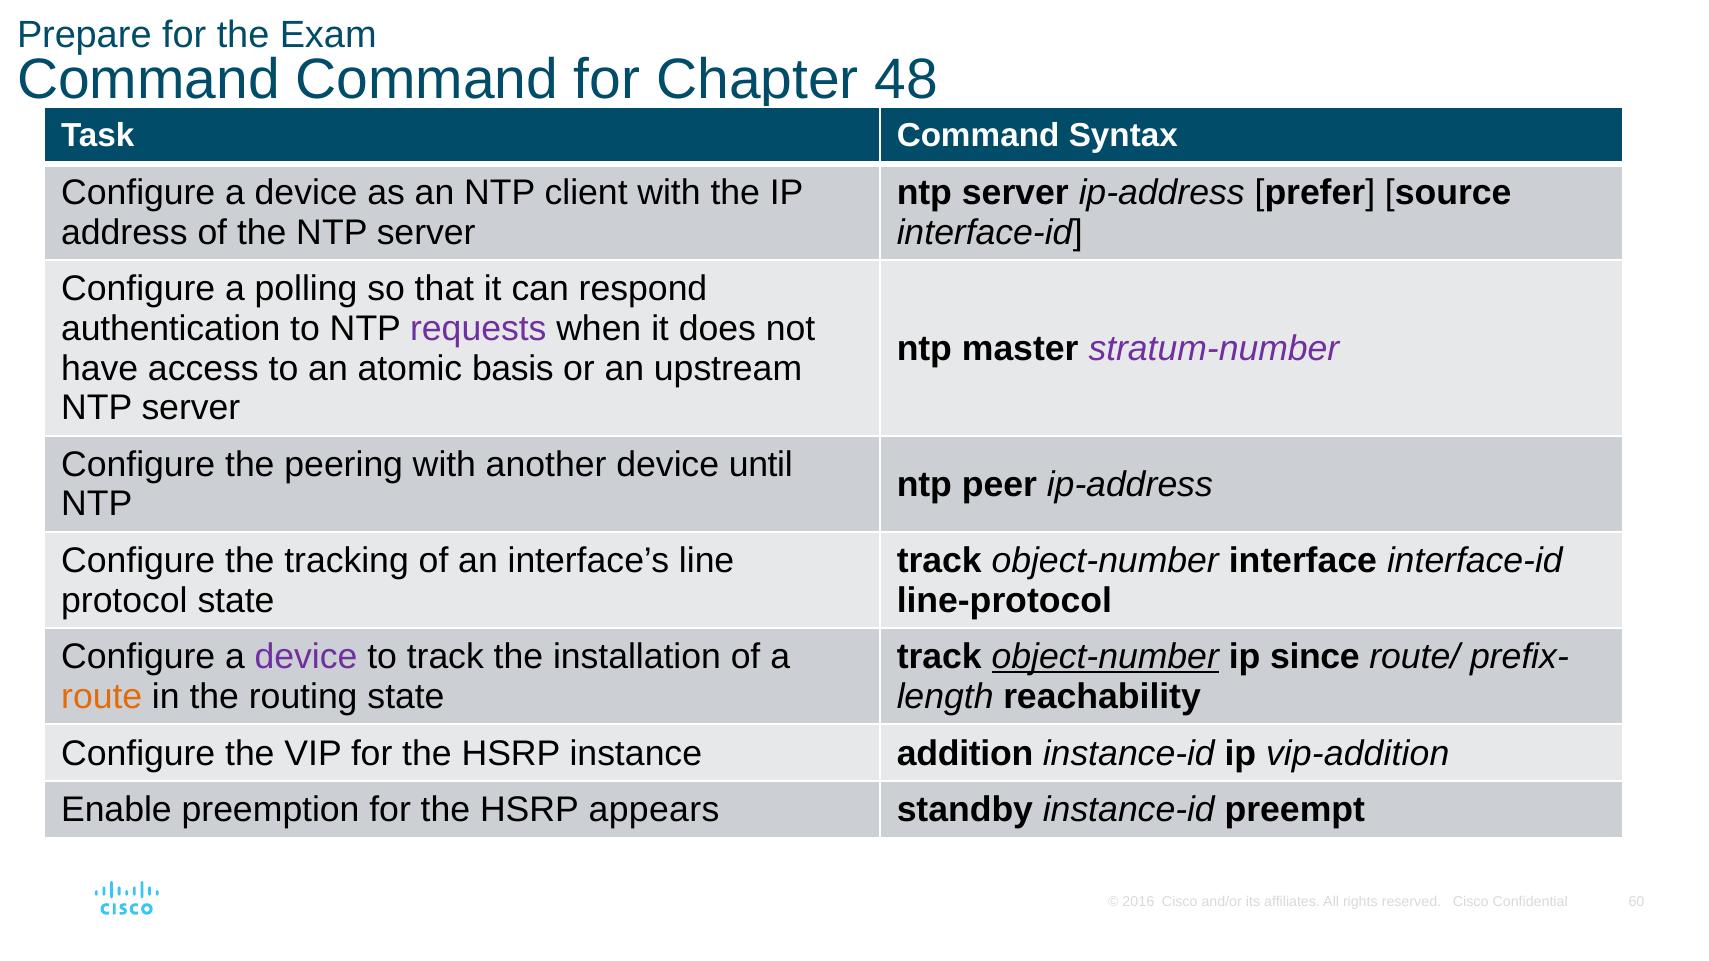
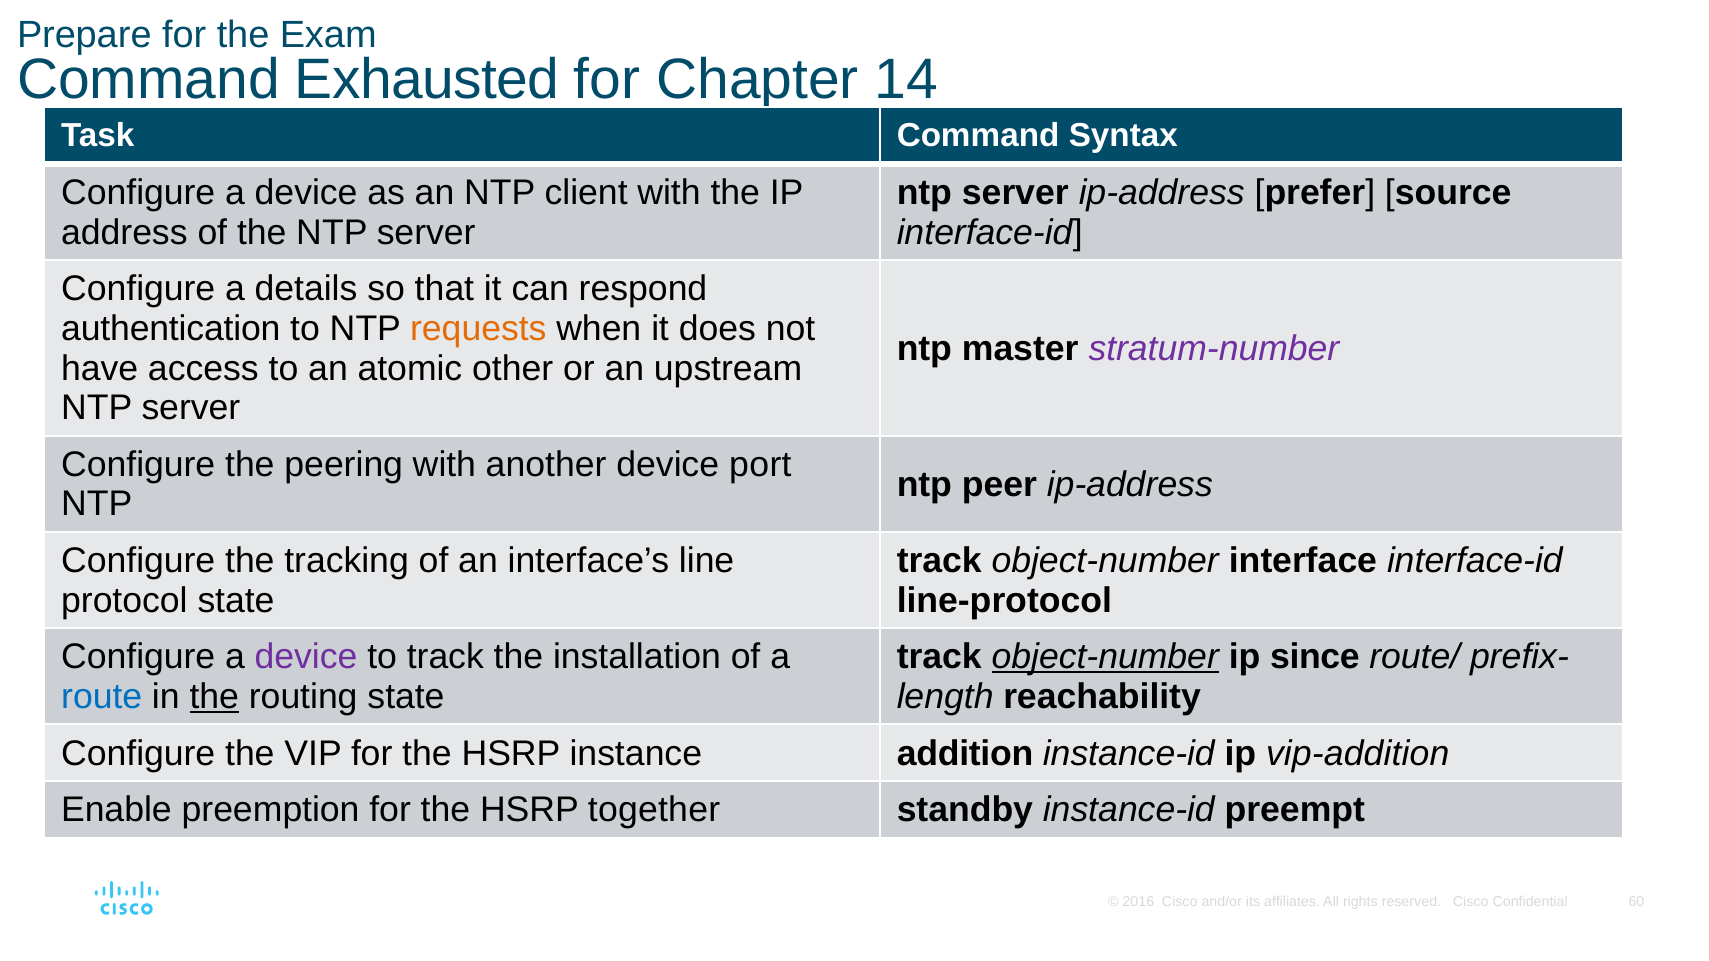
Command Command: Command -> Exhausted (427, 79)
48: 48 -> 14 (906, 79)
polling: polling -> details (306, 289)
requests colour: purple -> orange (478, 329)
basis: basis -> other (513, 368)
until: until -> port (760, 465)
route colour: orange -> blue (102, 697)
the underline: none -> present (214, 697)
appears: appears -> together (654, 810)
